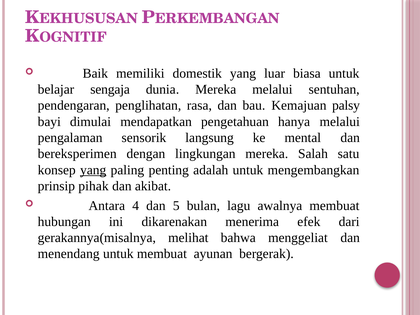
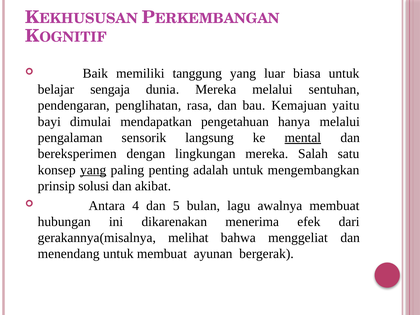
domestik: domestik -> tanggung (197, 73)
palsy: palsy -> yaitu (346, 106)
mental underline: none -> present (303, 138)
pihak: pihak -> solusi (94, 186)
